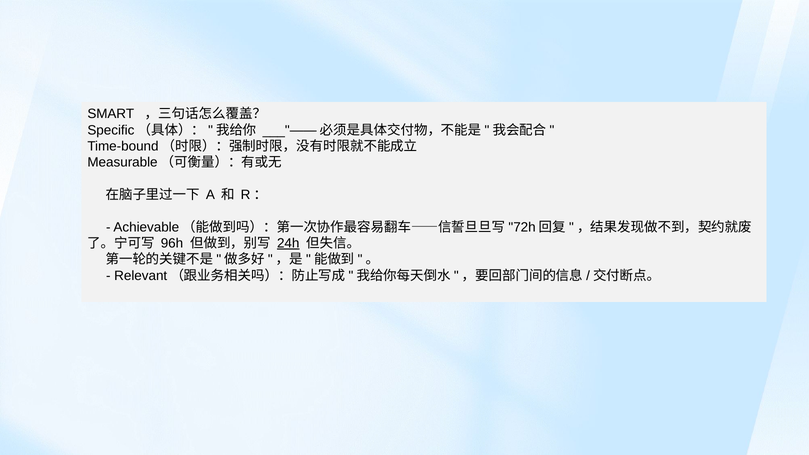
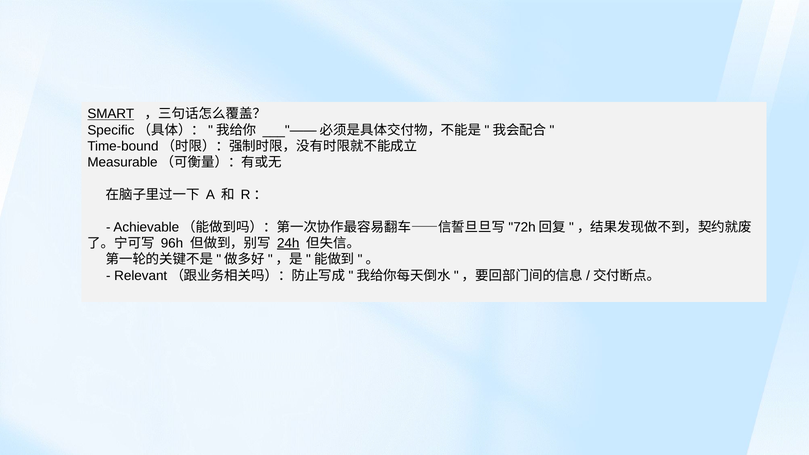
SMART underline: none -> present (111, 114)
